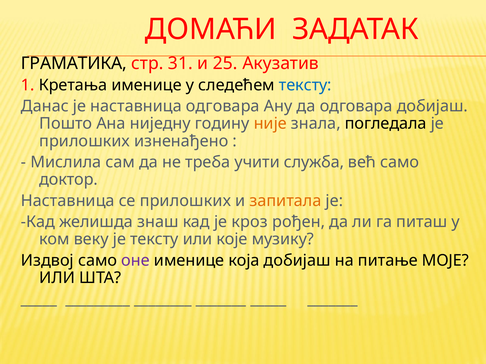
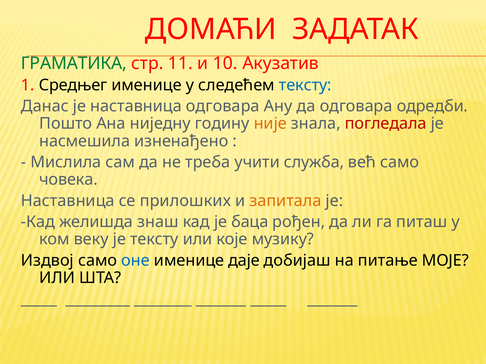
ГРАМАТИКА colour: black -> green (74, 64)
31: 31 -> 11 (180, 64)
25: 25 -> 10 (225, 64)
Кретања: Кретања -> Средњег (73, 85)
одговара добијаш: добијаш -> одредби (432, 106)
погледала colour: black -> red (386, 124)
прилошких: прилошких -> насмешила (85, 141)
доктор: доктор -> човека (68, 180)
кроз: кроз -> баца (250, 222)
оне colour: purple -> blue (136, 261)
која: која -> даје (244, 261)
